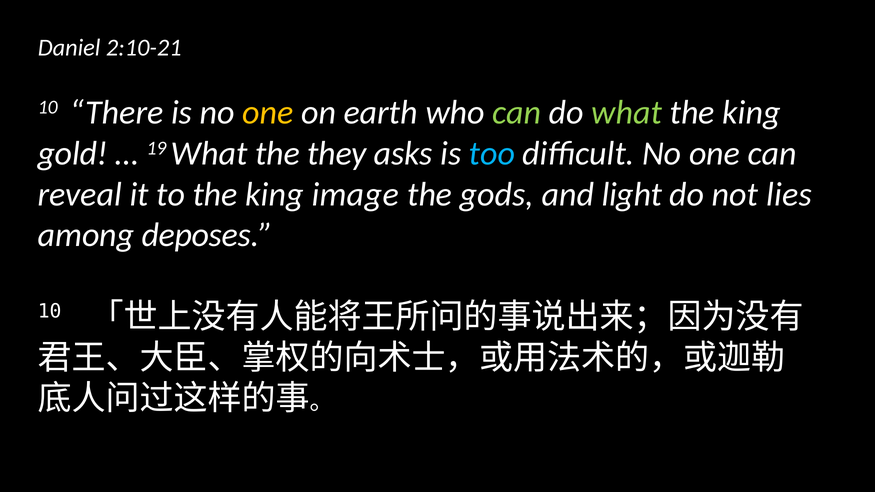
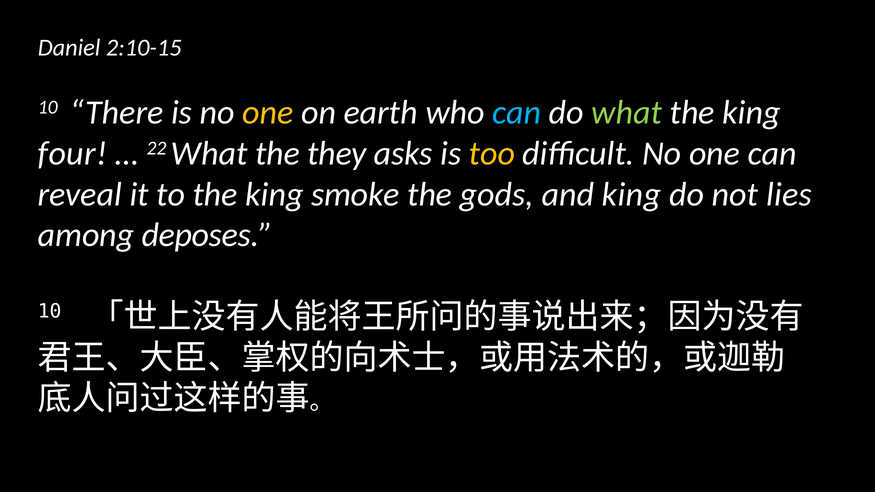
2:10-21: 2:10-21 -> 2:10-15 (144, 48)
can colour: light green -> light blue (517, 113)
gold: gold -> four (73, 154)
19: 19 -> 22 (156, 148)
too colour: light blue -> yellow (492, 154)
image: image -> smoke (355, 194)
and light: light -> king (632, 194)
